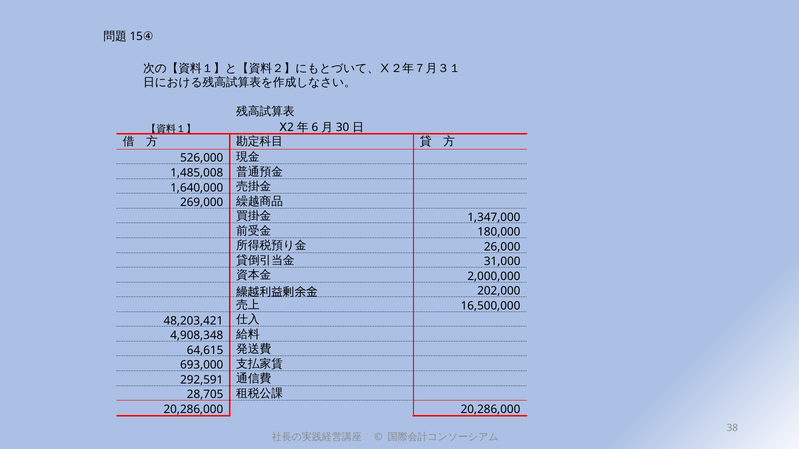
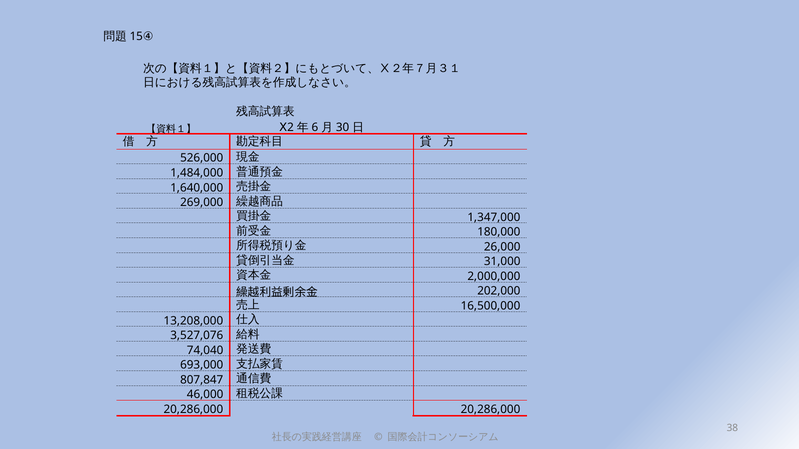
1,485,008: 1,485,008 -> 1,484,000 (197, 173)
48,203,421: 48,203,421 -> 13,208,000 (193, 321)
4,908,348: 4,908,348 -> 3,527,076 (197, 336)
64,615: 64,615 -> 74,040 (205, 351)
292,591: 292,591 -> 807,847 (202, 380)
28,705: 28,705 -> 46,000 (205, 395)
